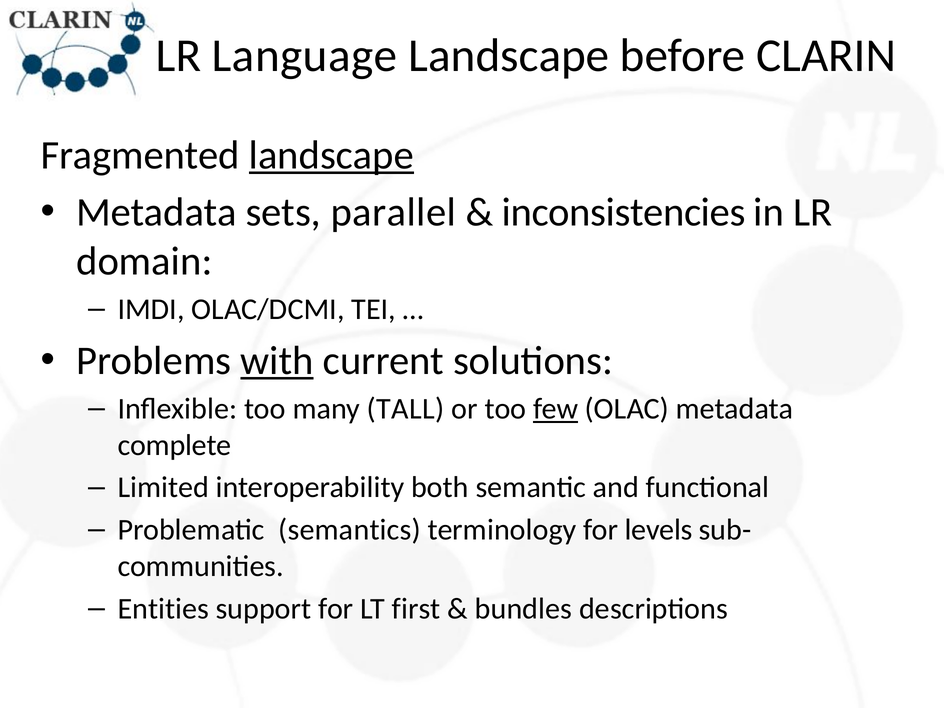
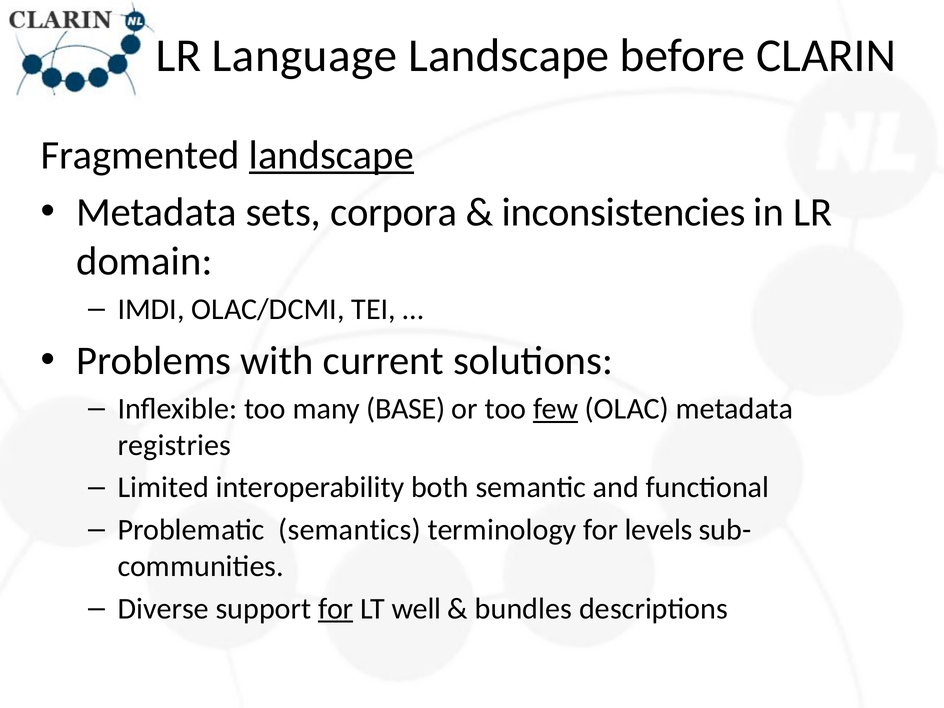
parallel: parallel -> corpora (394, 212)
with underline: present -> none (277, 361)
TALL: TALL -> BASE (406, 409)
complete: complete -> registries (174, 445)
Entities: Entities -> Diverse (163, 609)
for underline: none -> present (336, 609)
first: first -> well (416, 609)
